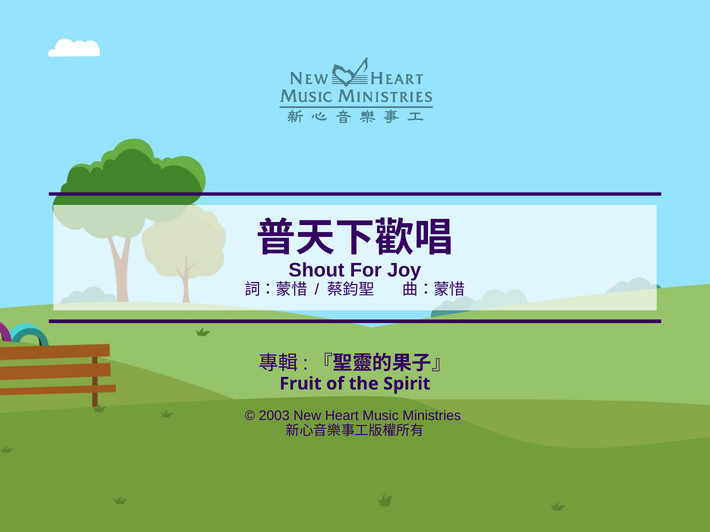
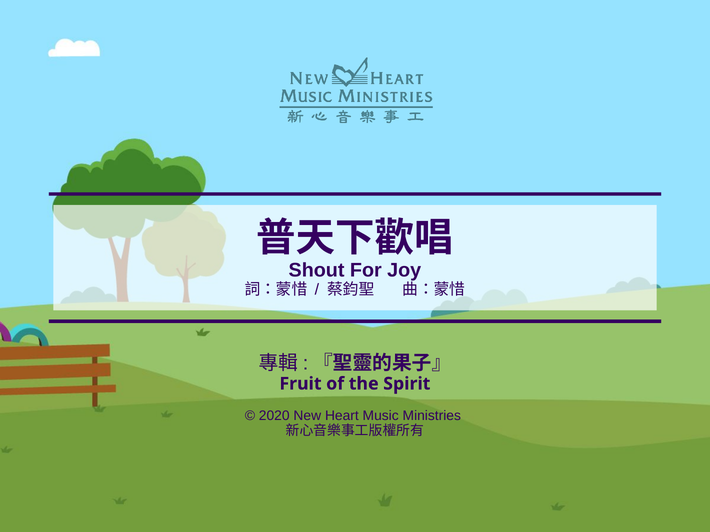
2003: 2003 -> 2020 (274, 416)
